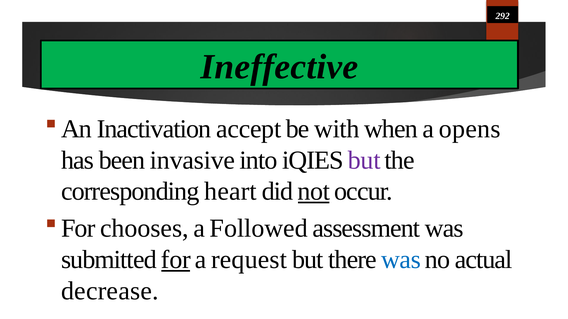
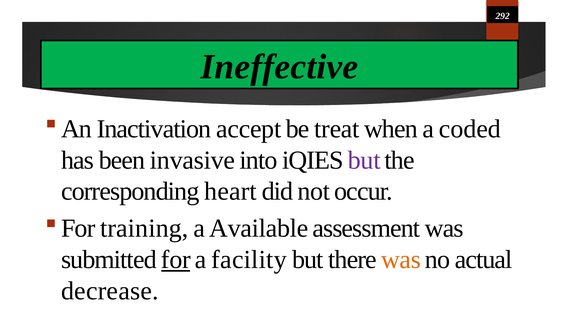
with: with -> treat (337, 129)
opens: opens -> coded (470, 129)
not underline: present -> none (314, 192)
chooses: chooses -> training (144, 229)
Followed: Followed -> Available (259, 229)
request: request -> facility (249, 260)
was colour: blue -> orange (401, 260)
